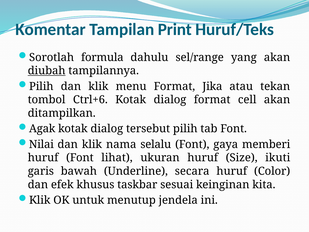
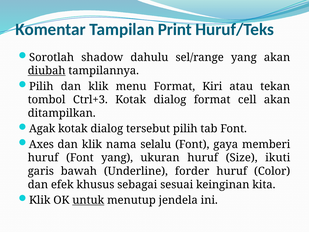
formula: formula -> shadow (102, 57)
Jika: Jika -> Kiri (212, 86)
Ctrl+6: Ctrl+6 -> Ctrl+3 (90, 100)
Nilai: Nilai -> Axes (41, 144)
Font lihat: lihat -> yang (117, 158)
secara: secara -> forder (192, 171)
taskbar: taskbar -> sebagai (137, 184)
untuk underline: none -> present (88, 200)
